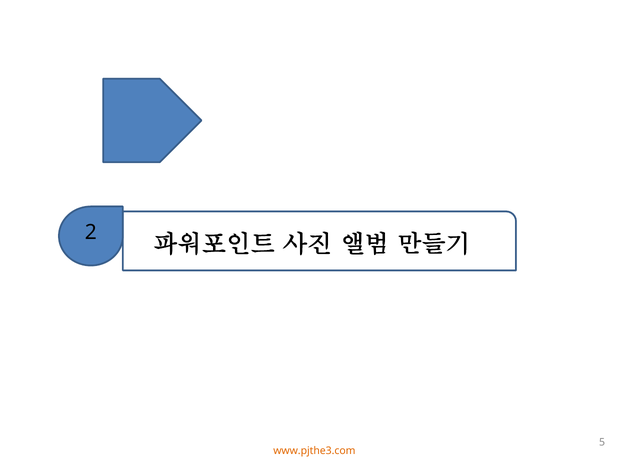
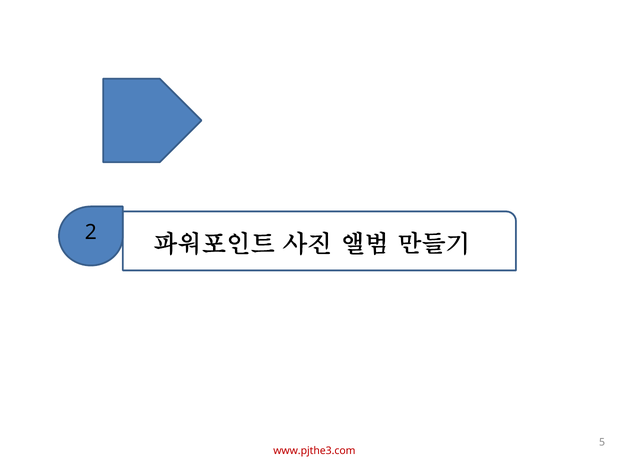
www.pjthe3.com colour: orange -> red (314, 451)
